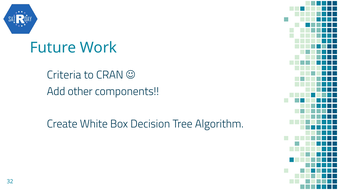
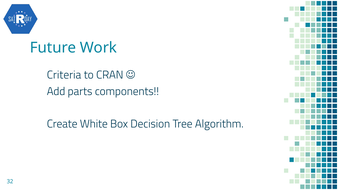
other: other -> parts (80, 91)
